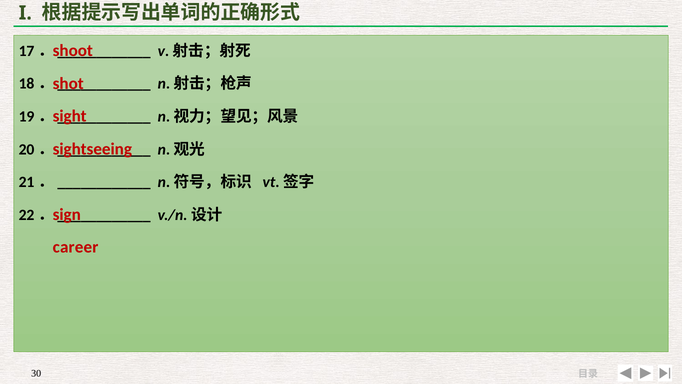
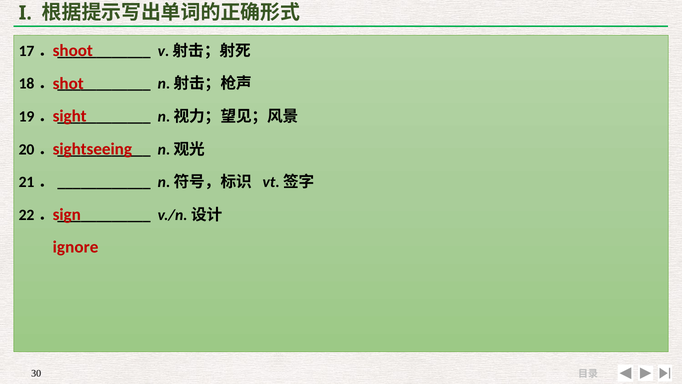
career: career -> ignore (76, 247)
